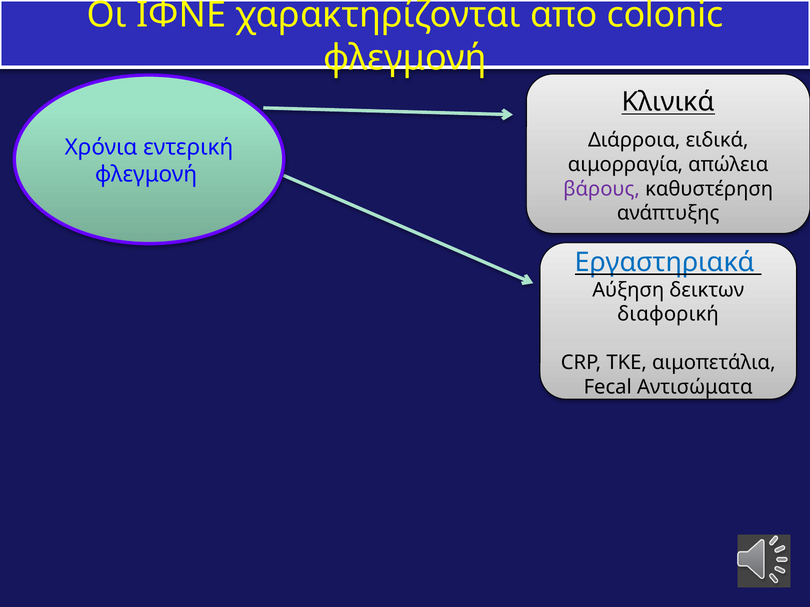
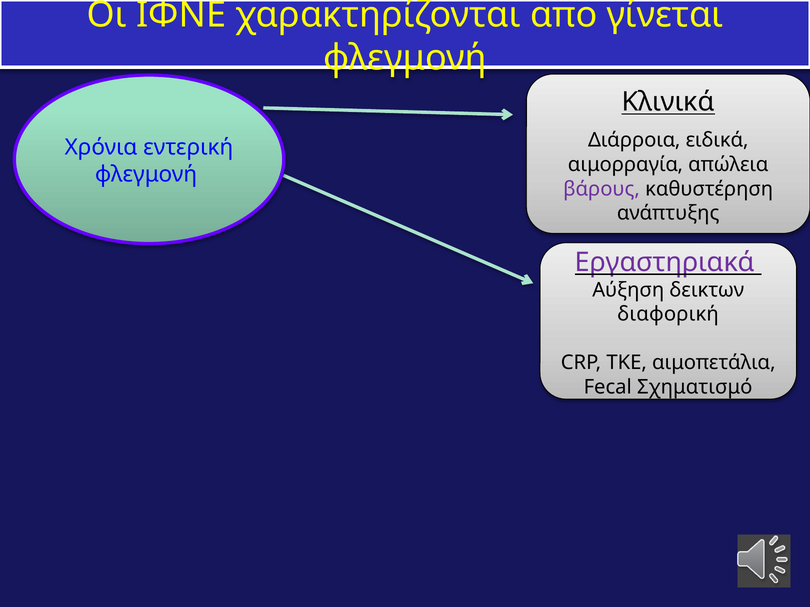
colonic: colonic -> γίνεται (665, 15)
Εργαστηριακά colour: blue -> purple (665, 262)
Αντισώματα: Αντισώματα -> Σχηματισμό (695, 387)
